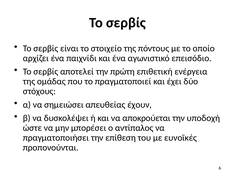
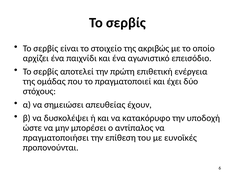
πόντους: πόντους -> ακριβώς (154, 48)
αποκρούεται: αποκρούεται -> κατακόρυφο (146, 118)
